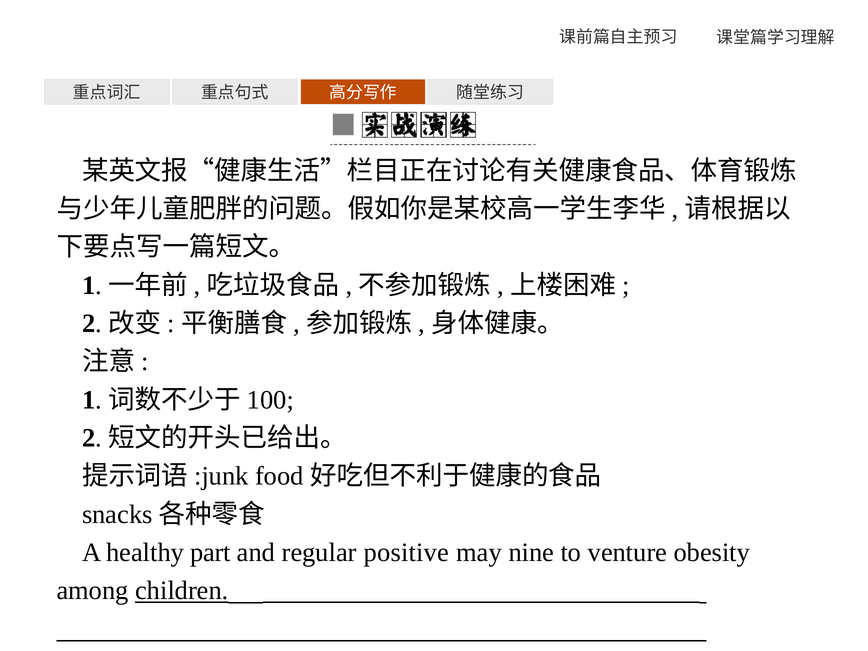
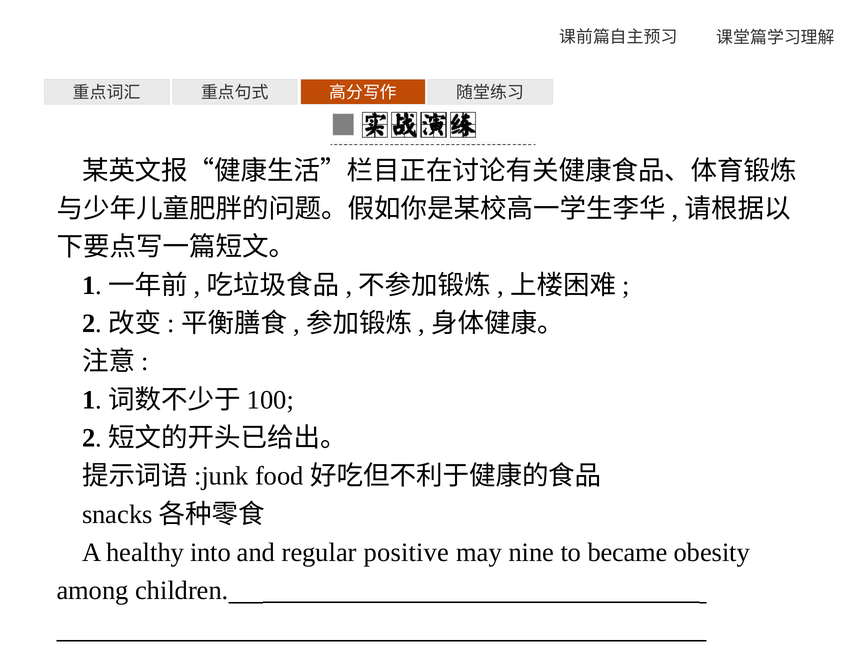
part: part -> into (211, 553)
venture: venture -> became (628, 553)
children underline: present -> none (182, 591)
